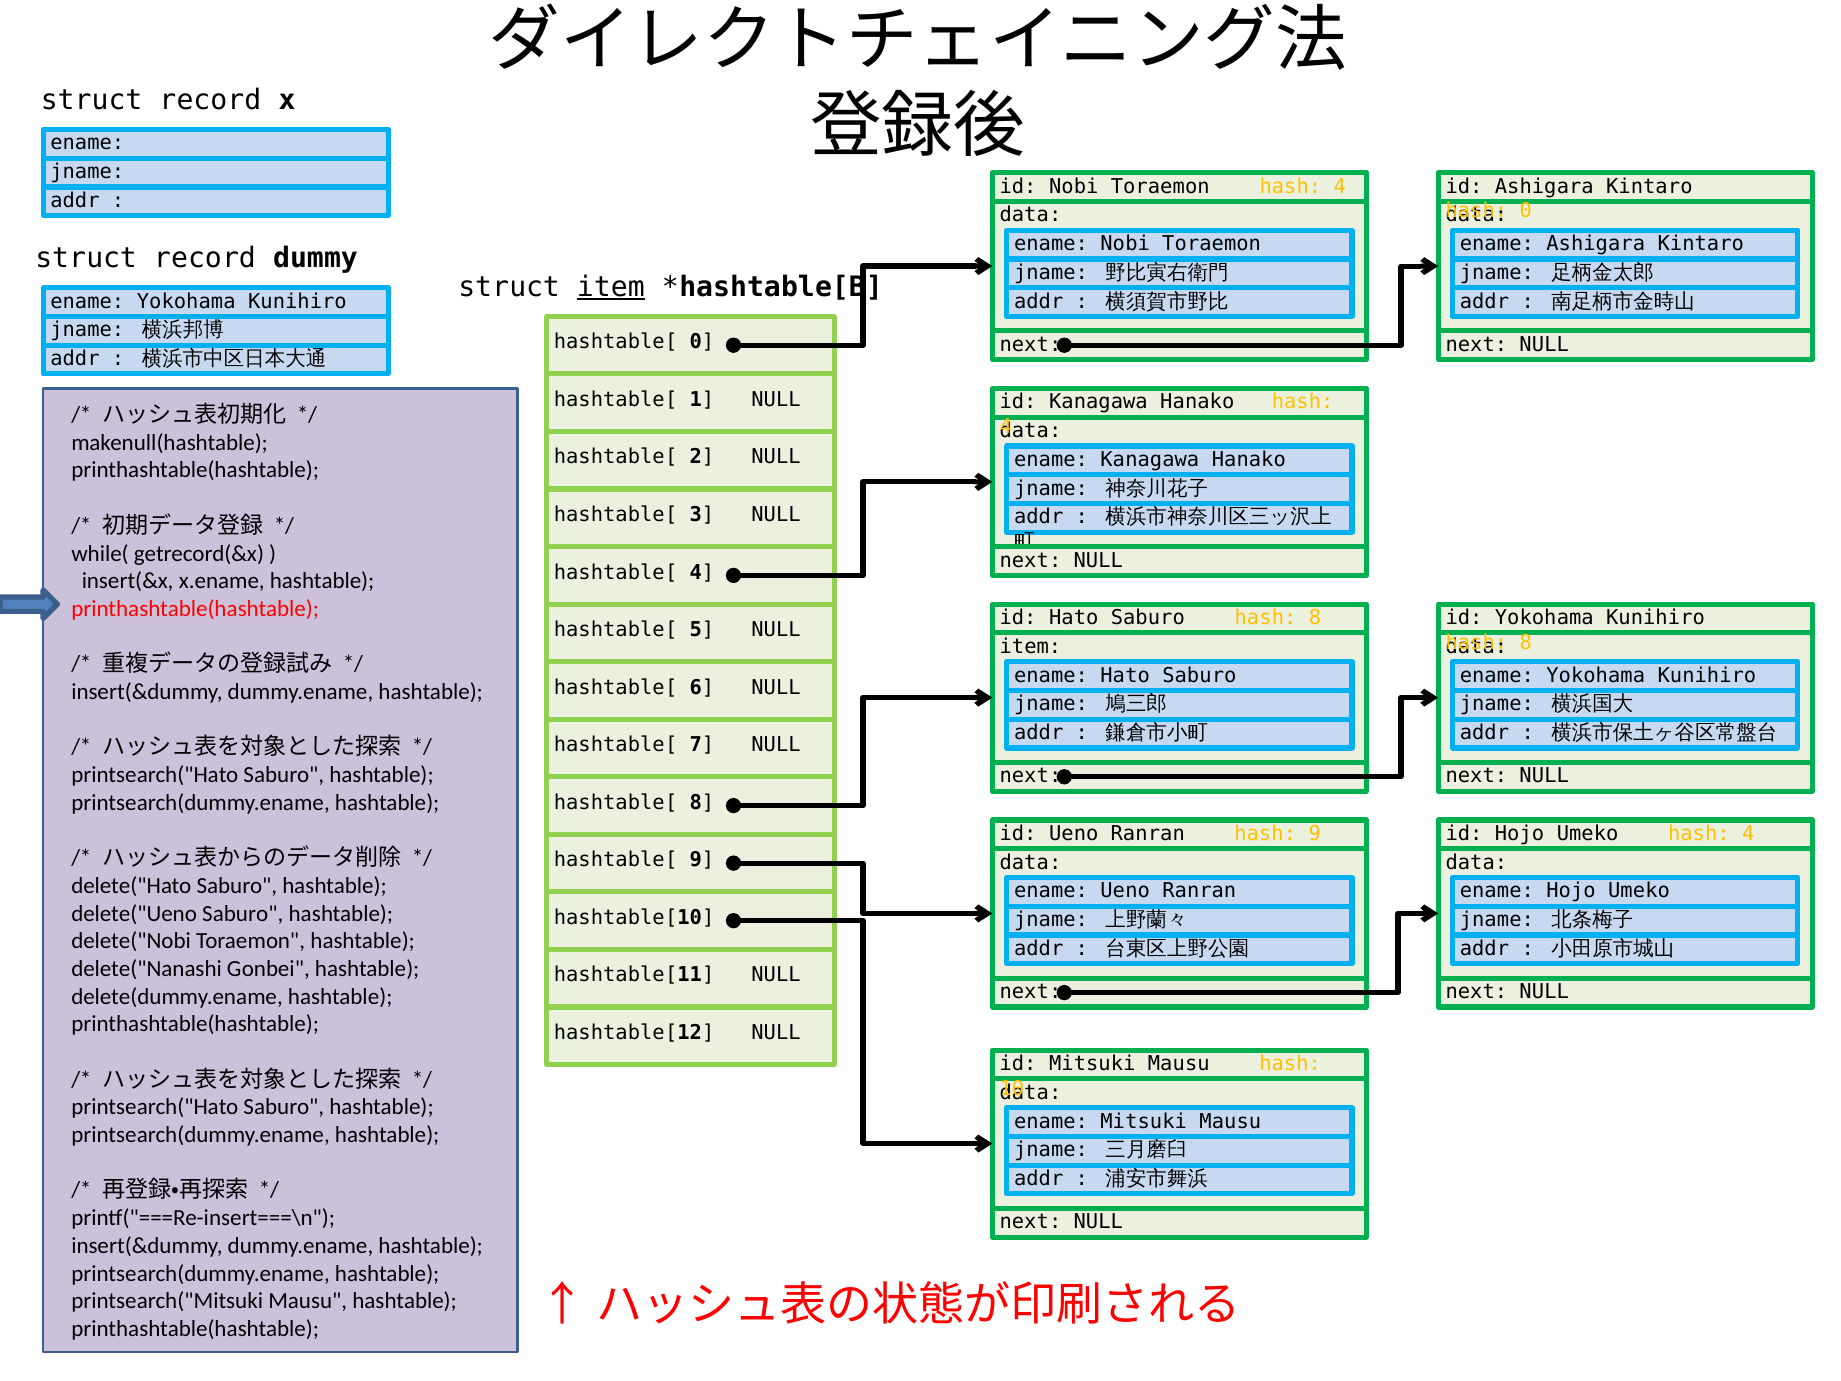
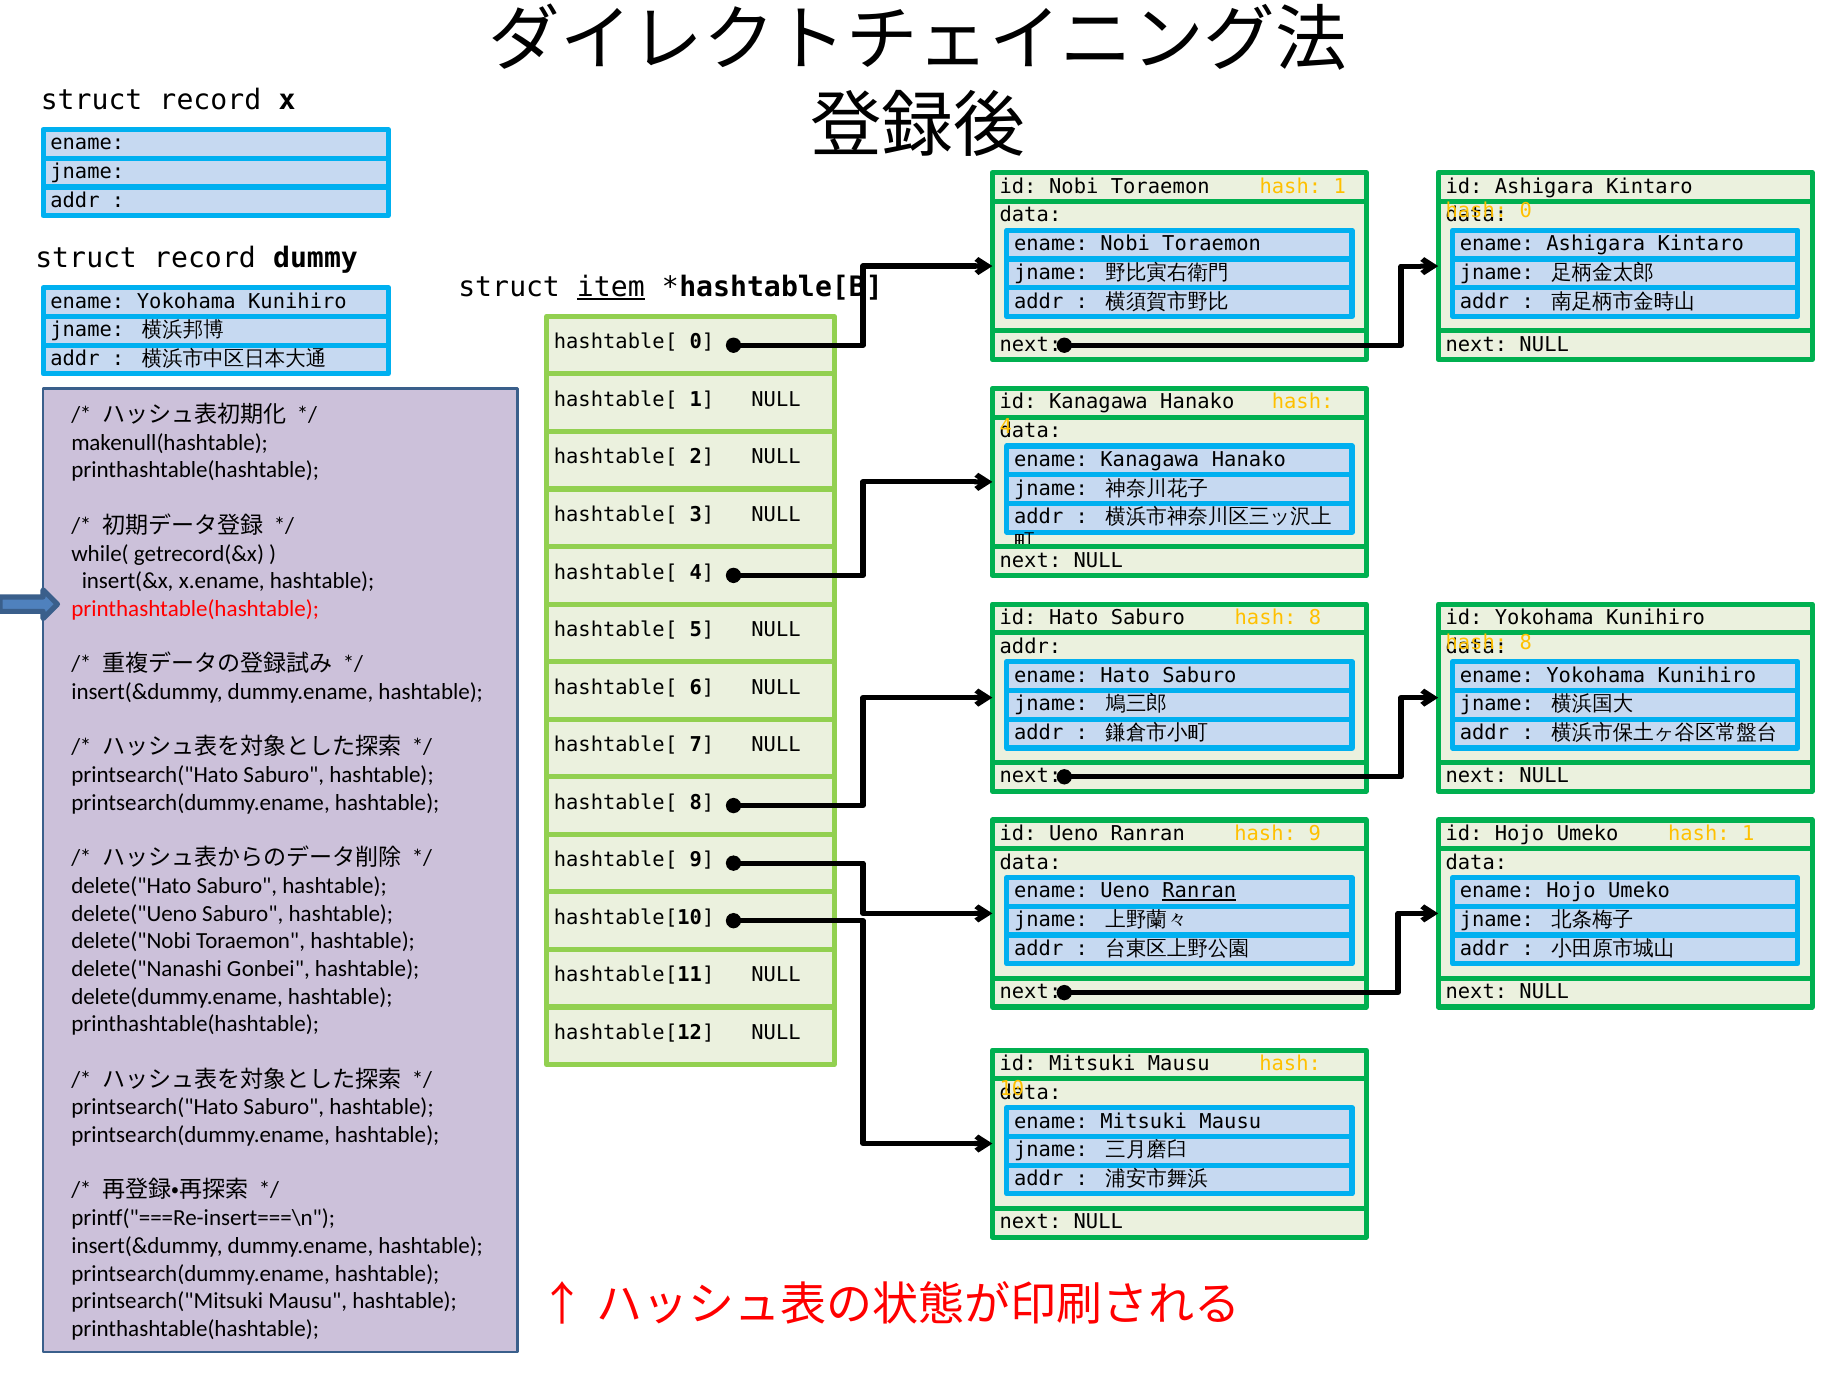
Toraemon hash 4: 4 -> 1 (1340, 186)
item: item -> addr (1030, 646)
Umeko hash 4: 4 -> 1 (1748, 834)
Ranran underline: none -> present (1199, 891)
